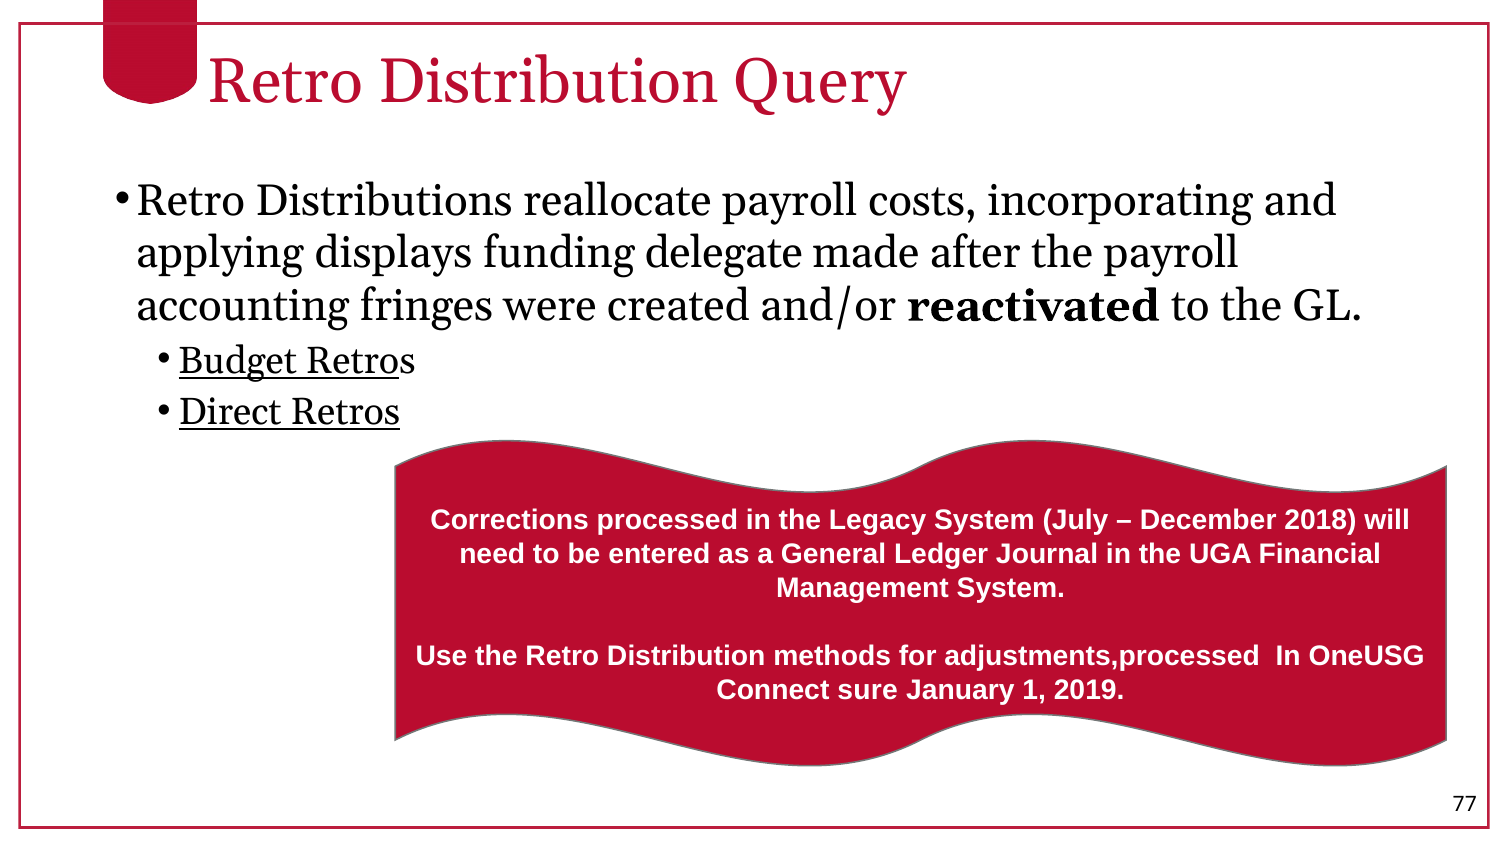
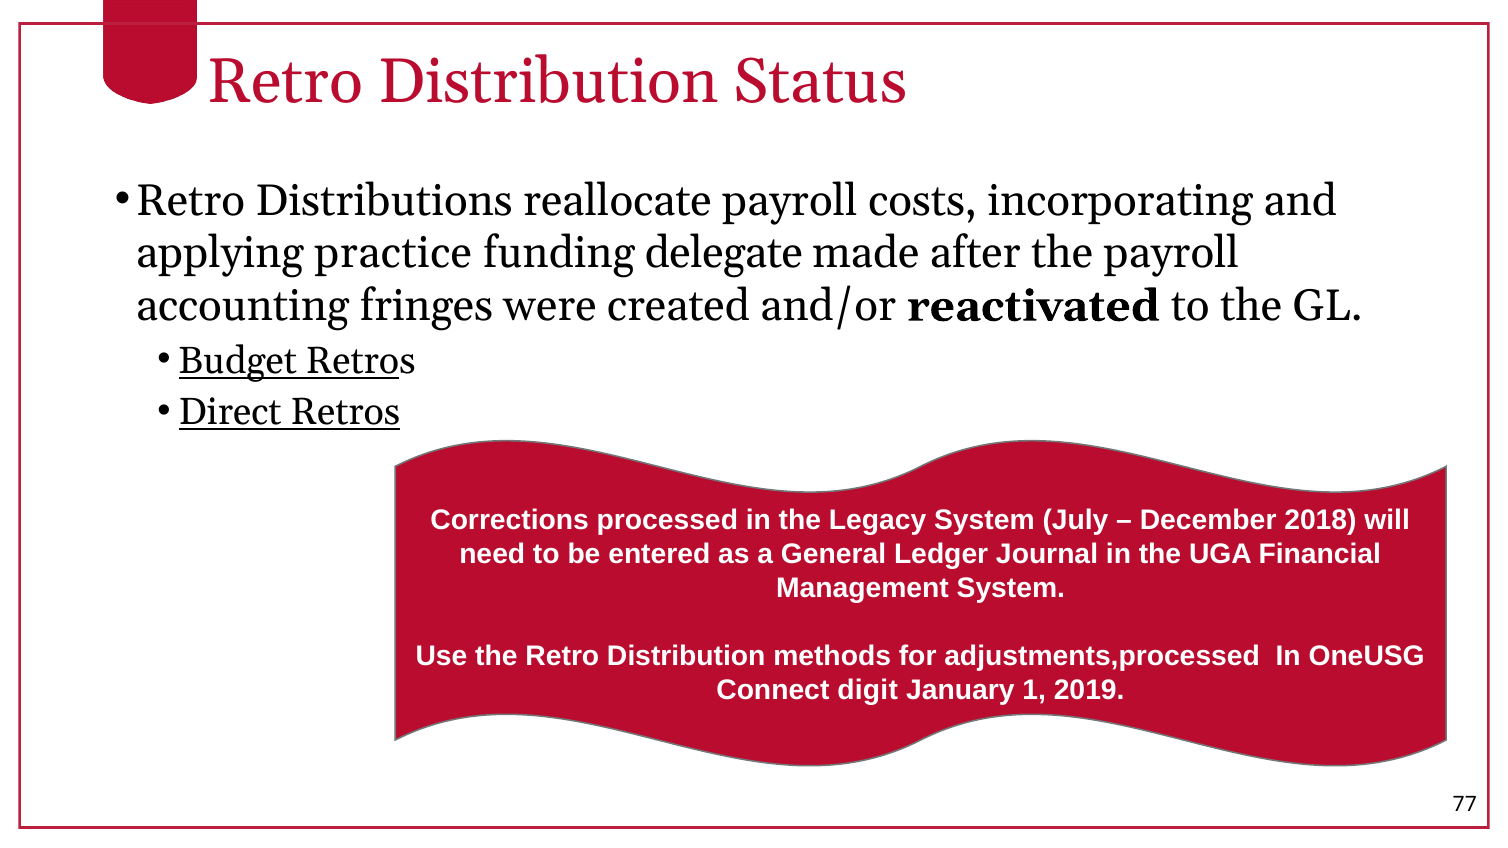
Query: Query -> Status (820, 82)
displays: displays -> practice (393, 253)
sure: sure -> digit (868, 690)
